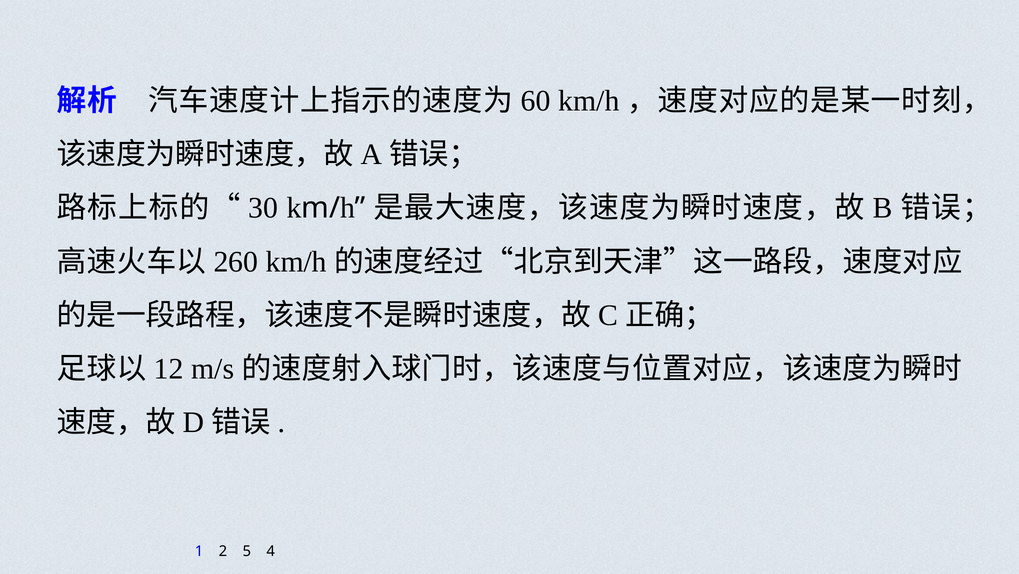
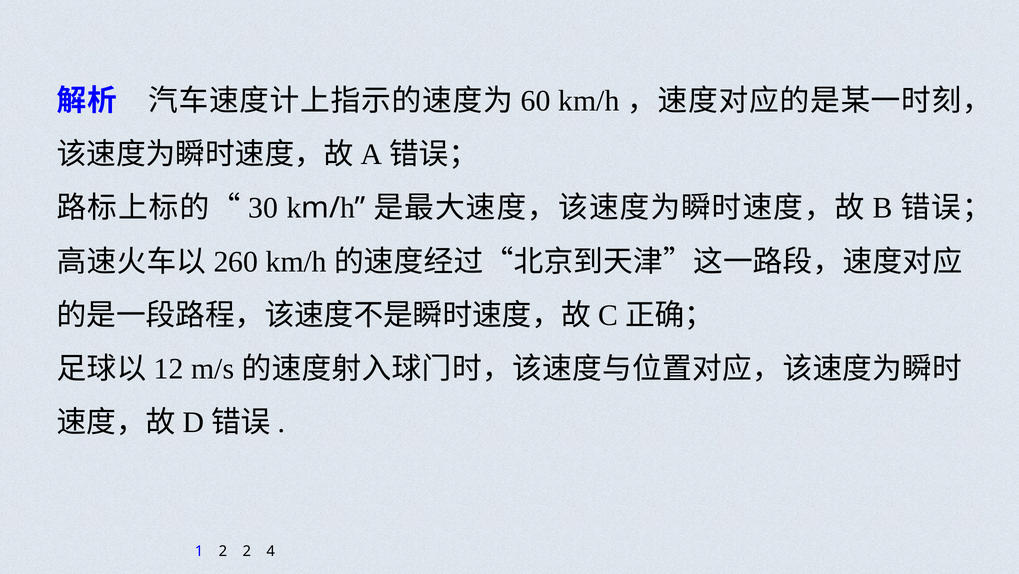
2 5: 5 -> 2 (247, 551)
